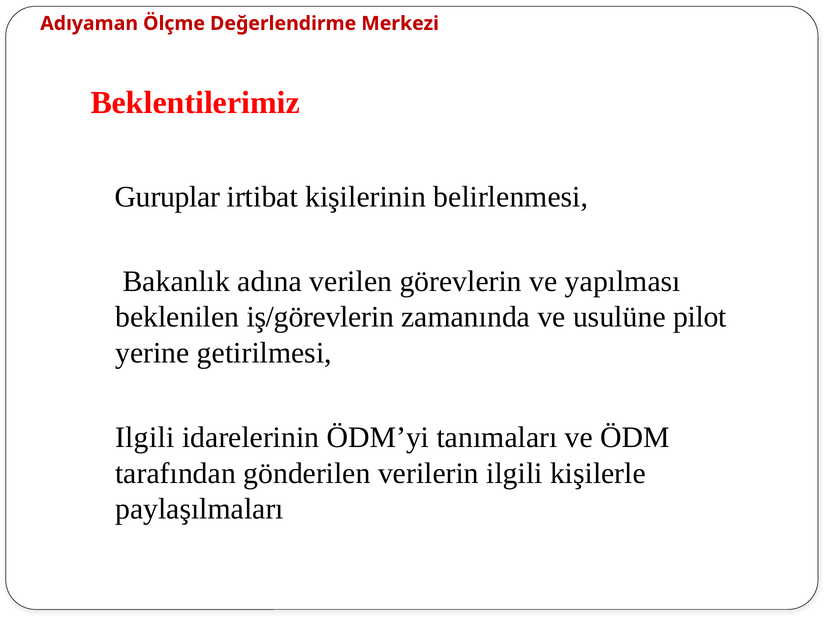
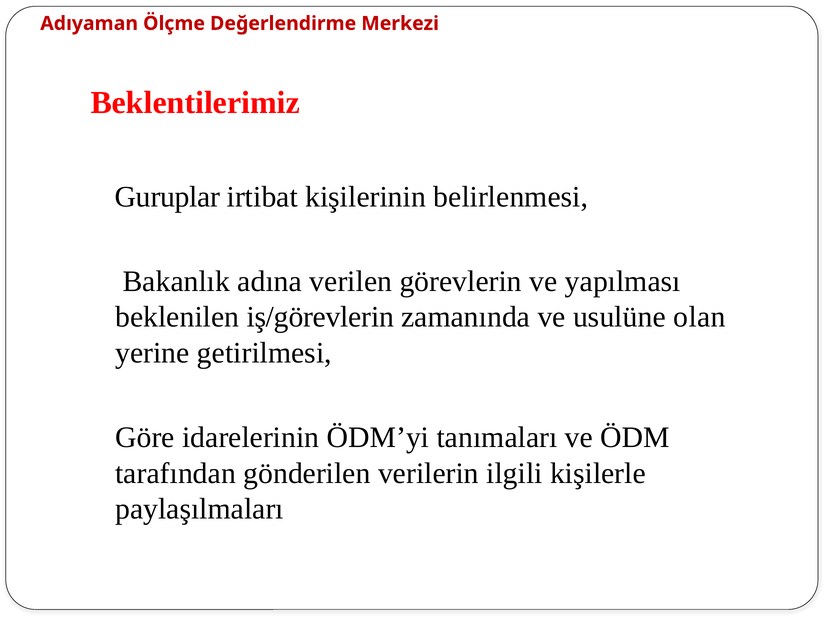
pilot: pilot -> olan (699, 317)
Ilgili: Ilgili -> Göre (145, 438)
